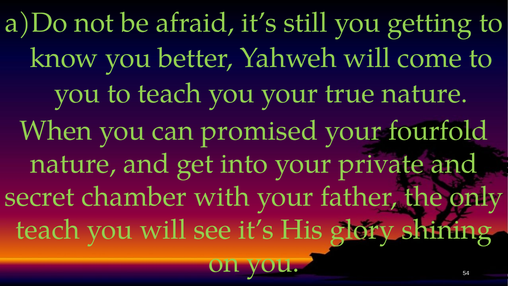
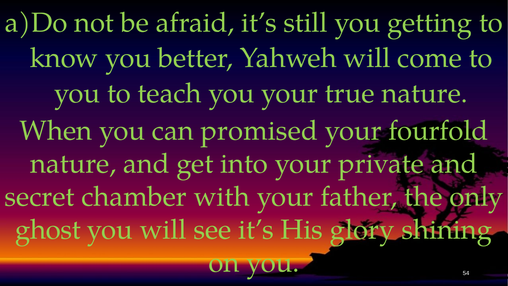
teach: teach -> ghost (48, 230)
